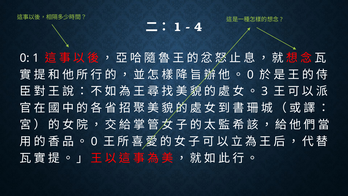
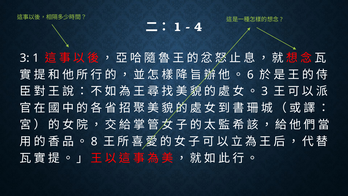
0: 0 -> 3 (25, 58)
0: 0 -> 6 (250, 75)
0: 0 -> 8 (94, 141)
